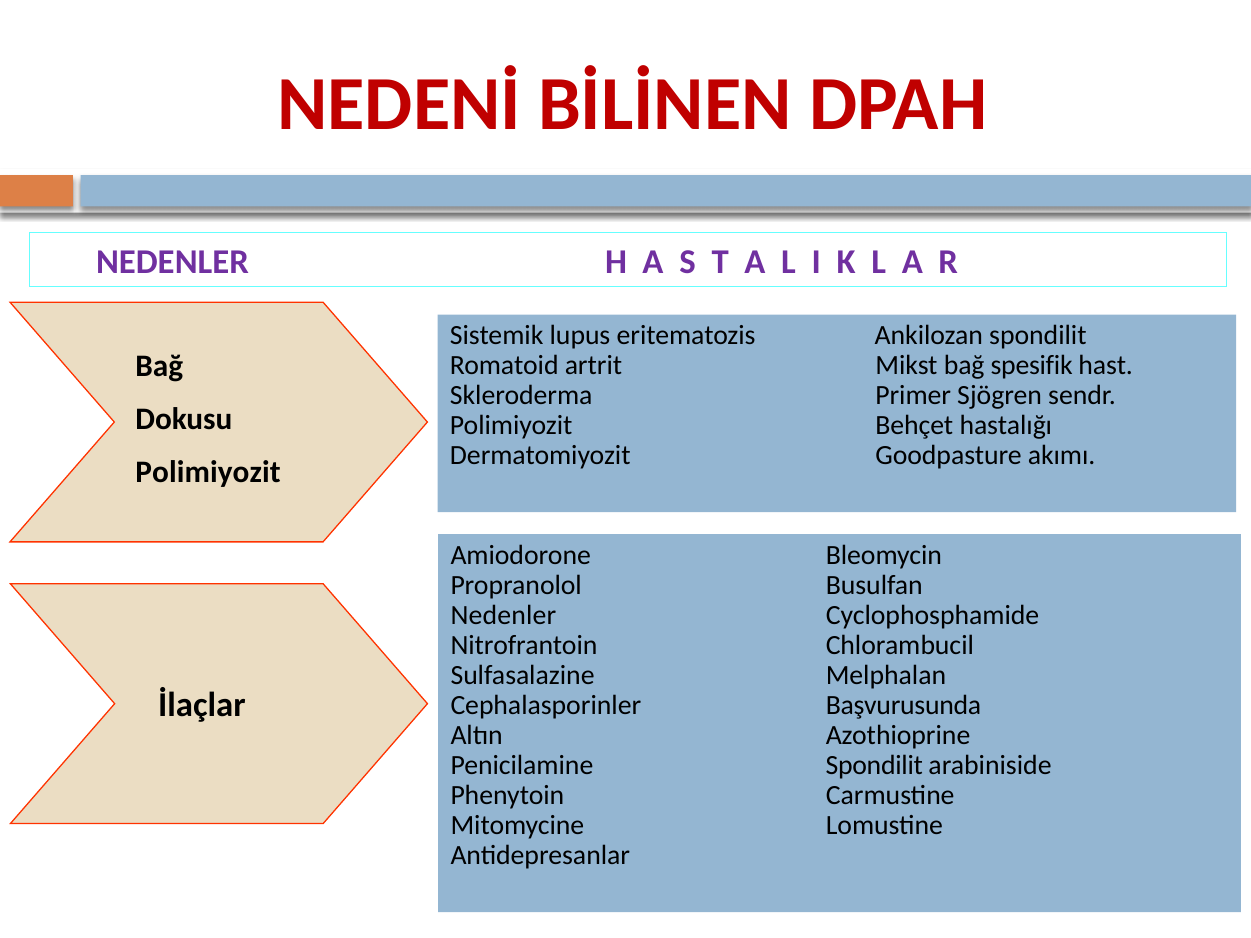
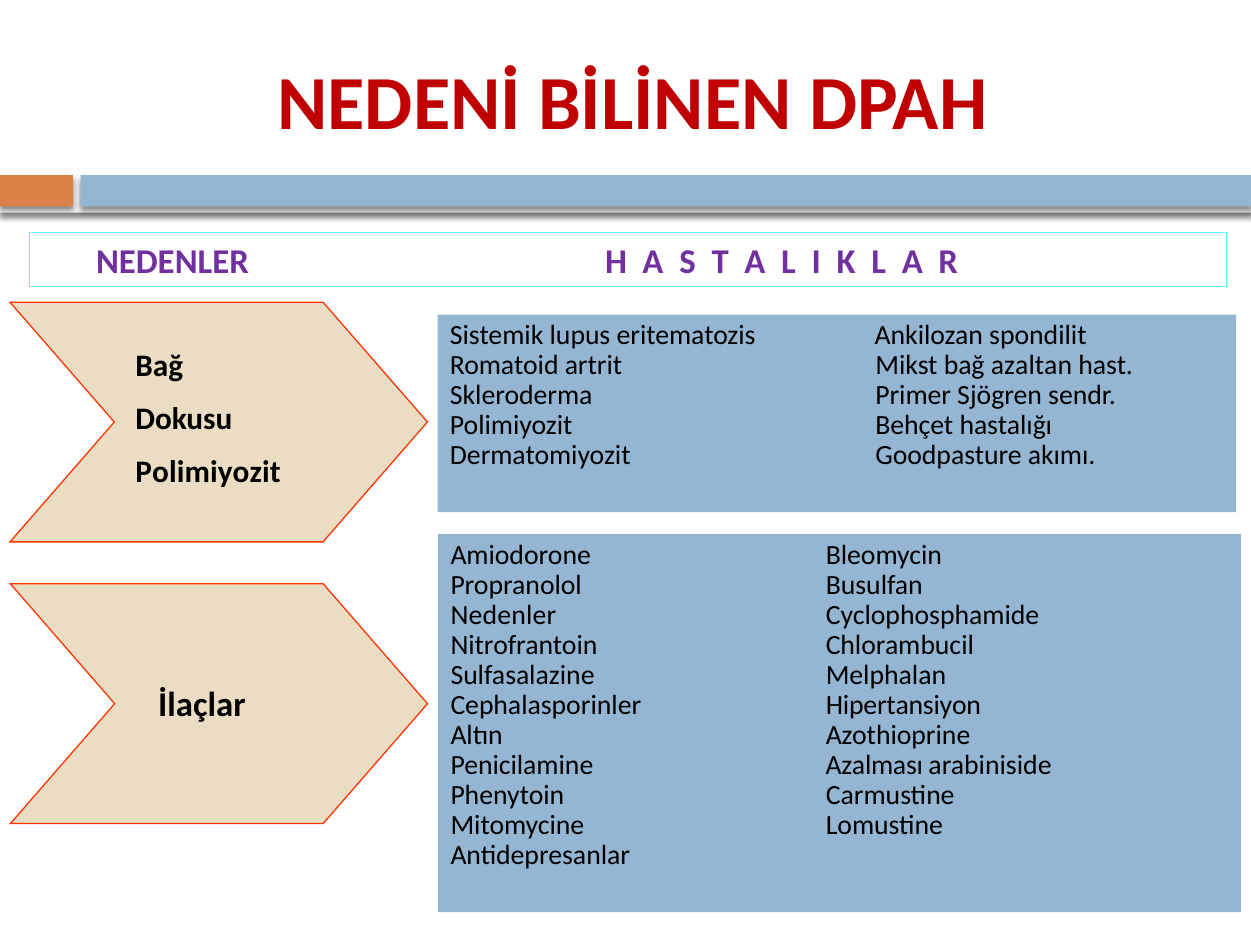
spesifik: spesifik -> azaltan (1031, 366)
Başvurusunda: Başvurusunda -> Hipertansiyon (903, 705)
Penicilamine Spondilit: Spondilit -> Azalması (874, 765)
